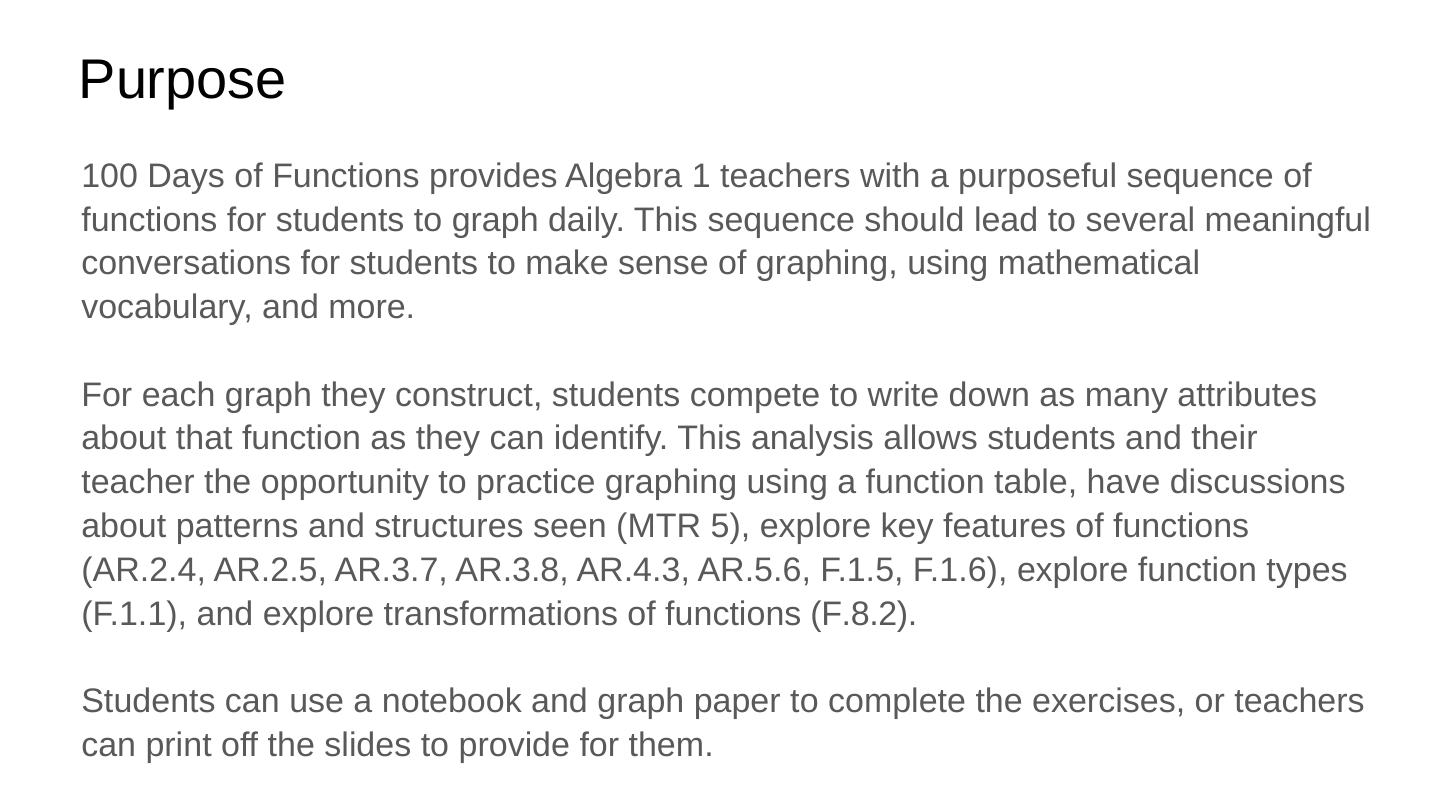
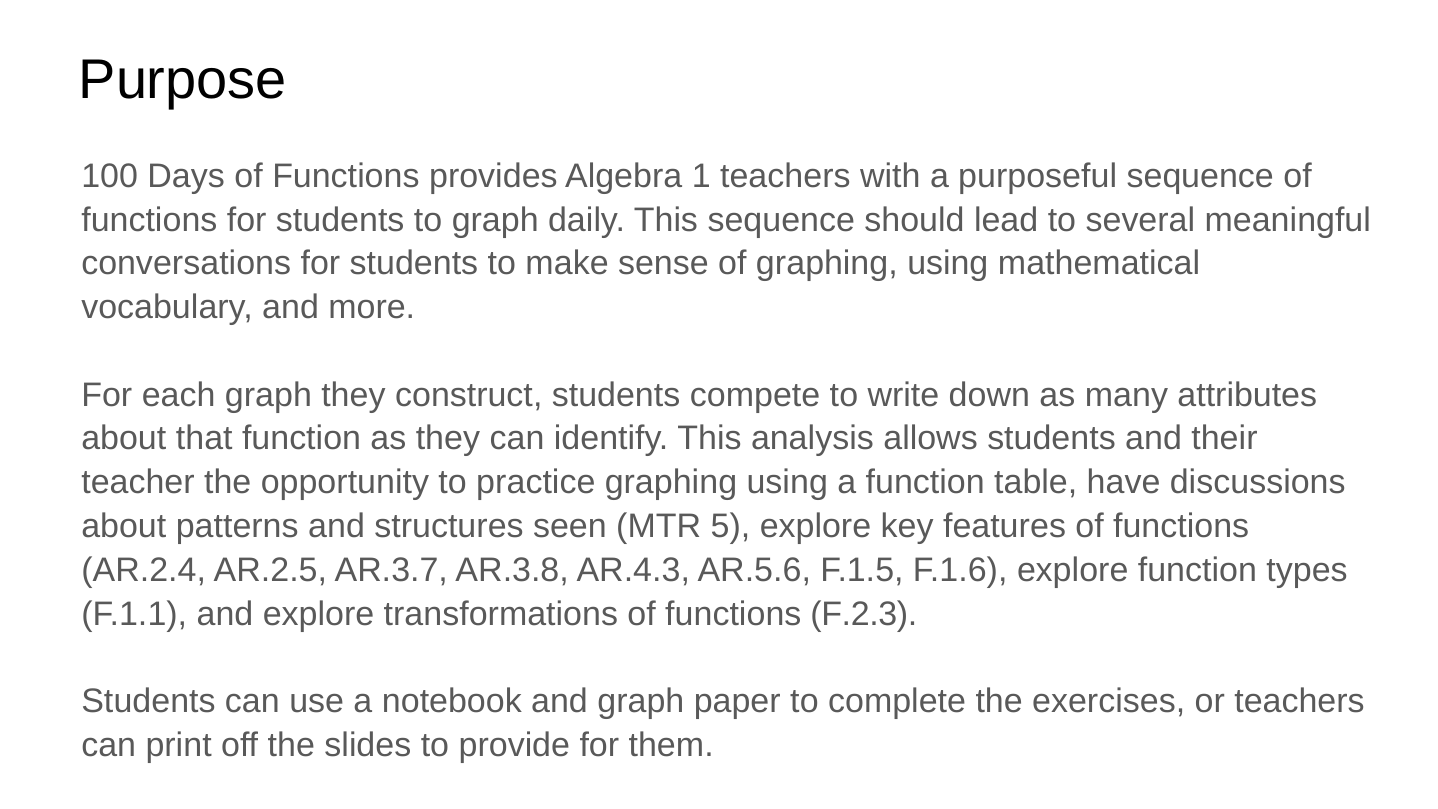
F.8.2: F.8.2 -> F.2.3 (864, 614)
